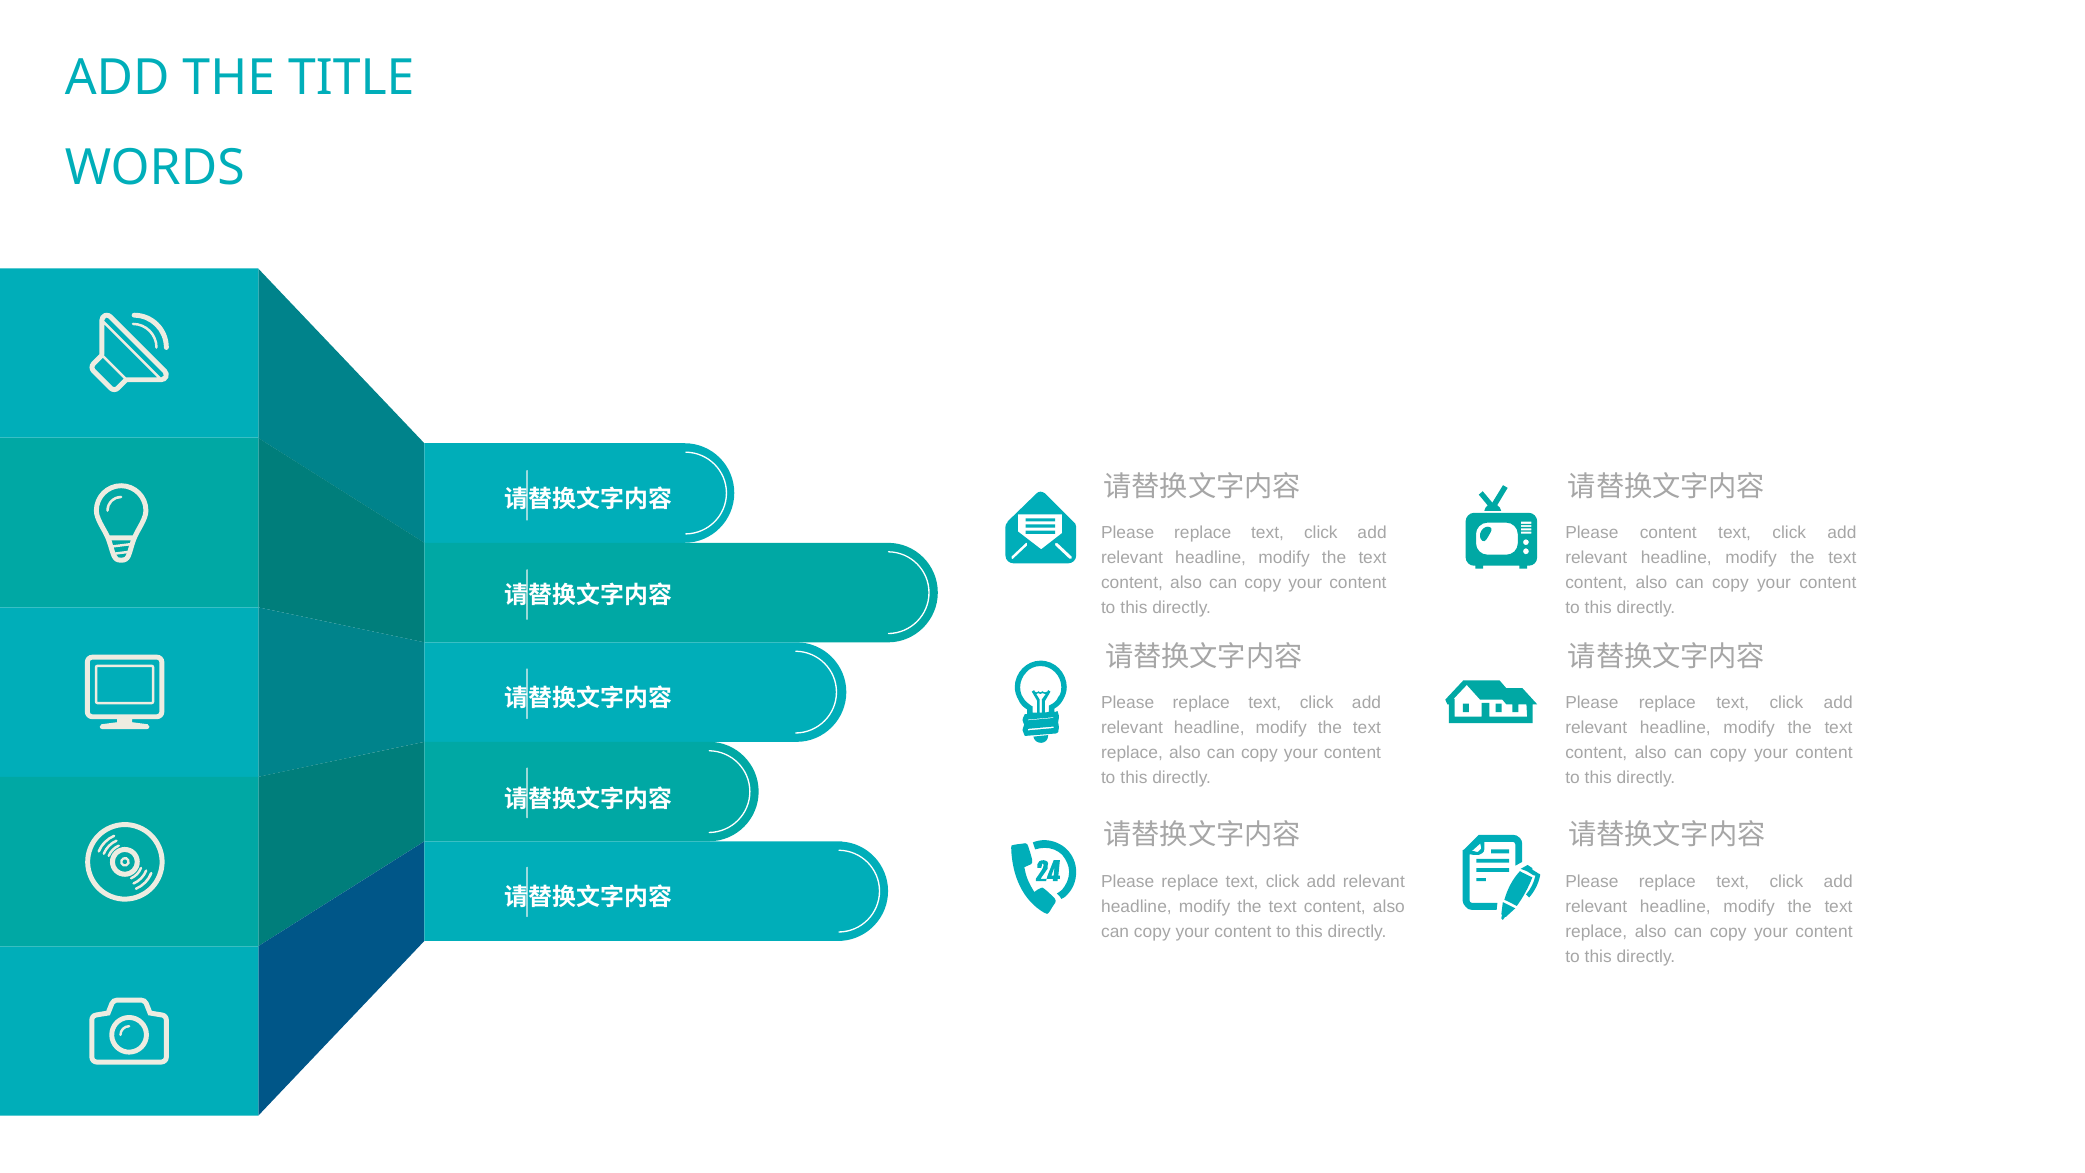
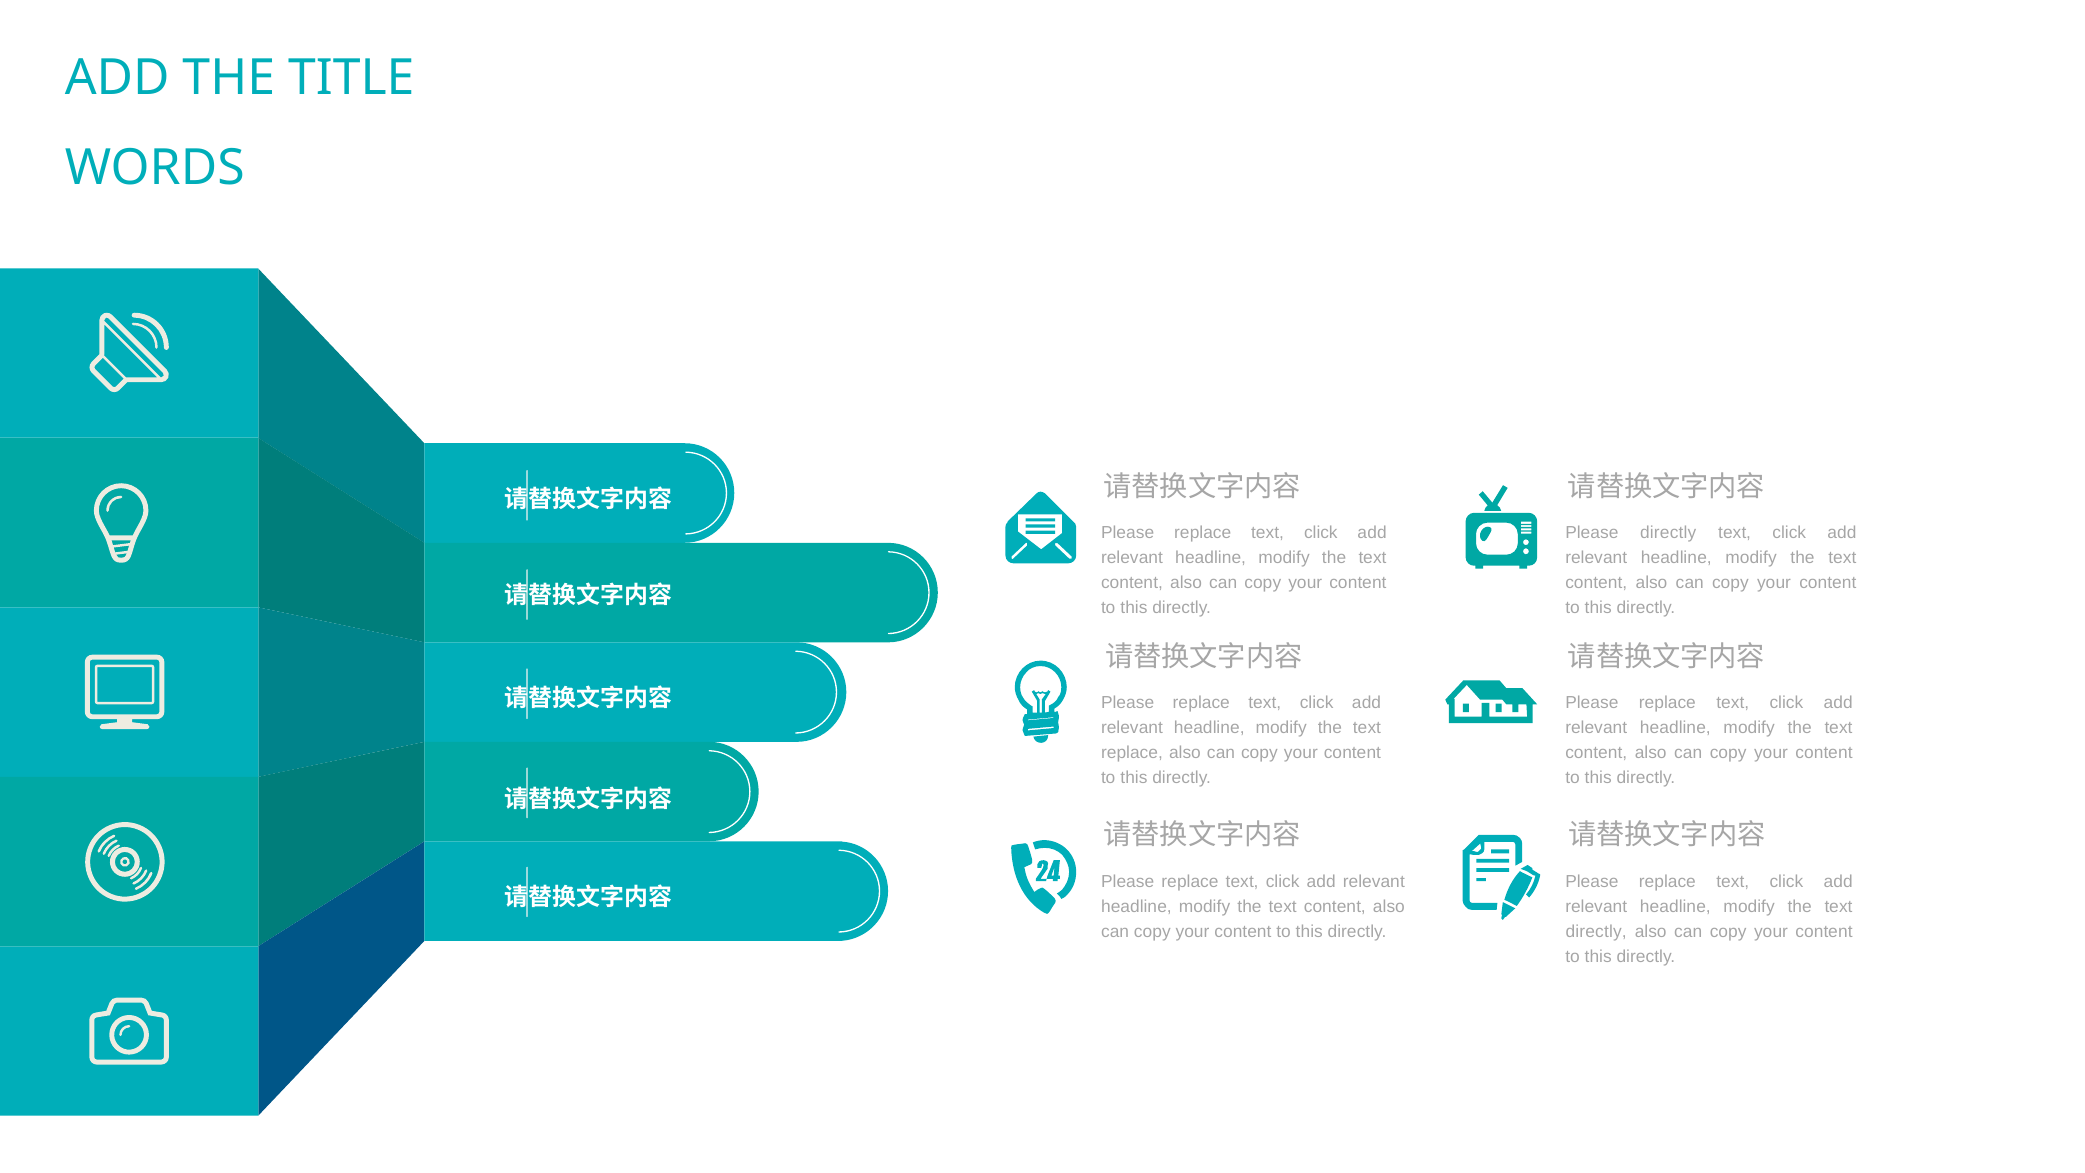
Please content: content -> directly (1668, 533)
replace: replace -> directly (1596, 931)
